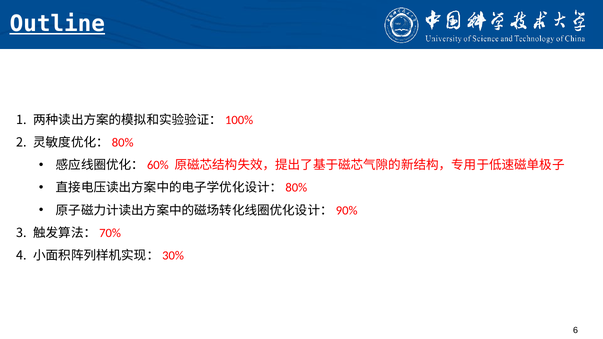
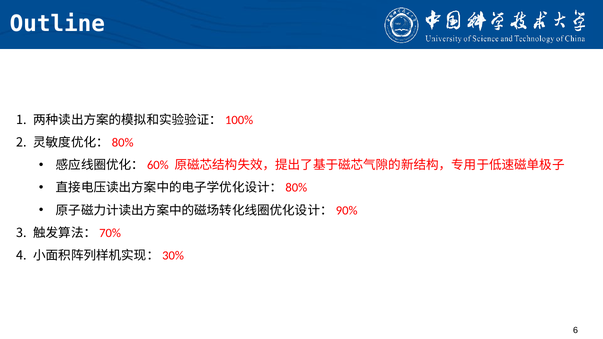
Outline underline: present -> none (57, 24)
